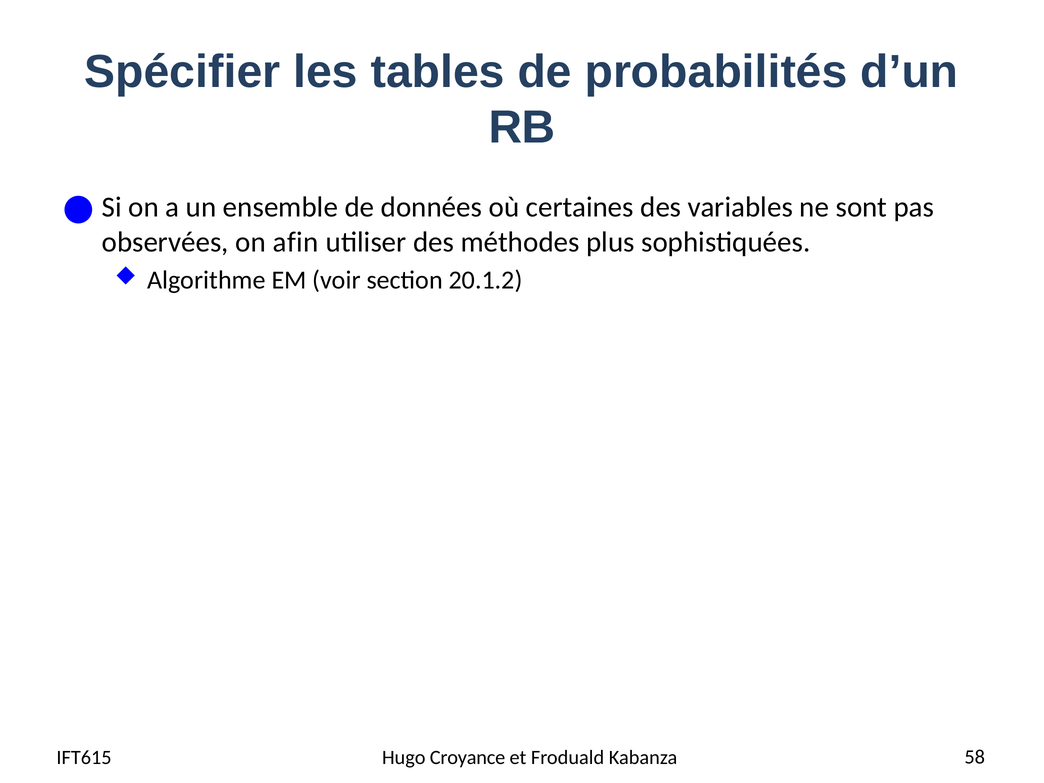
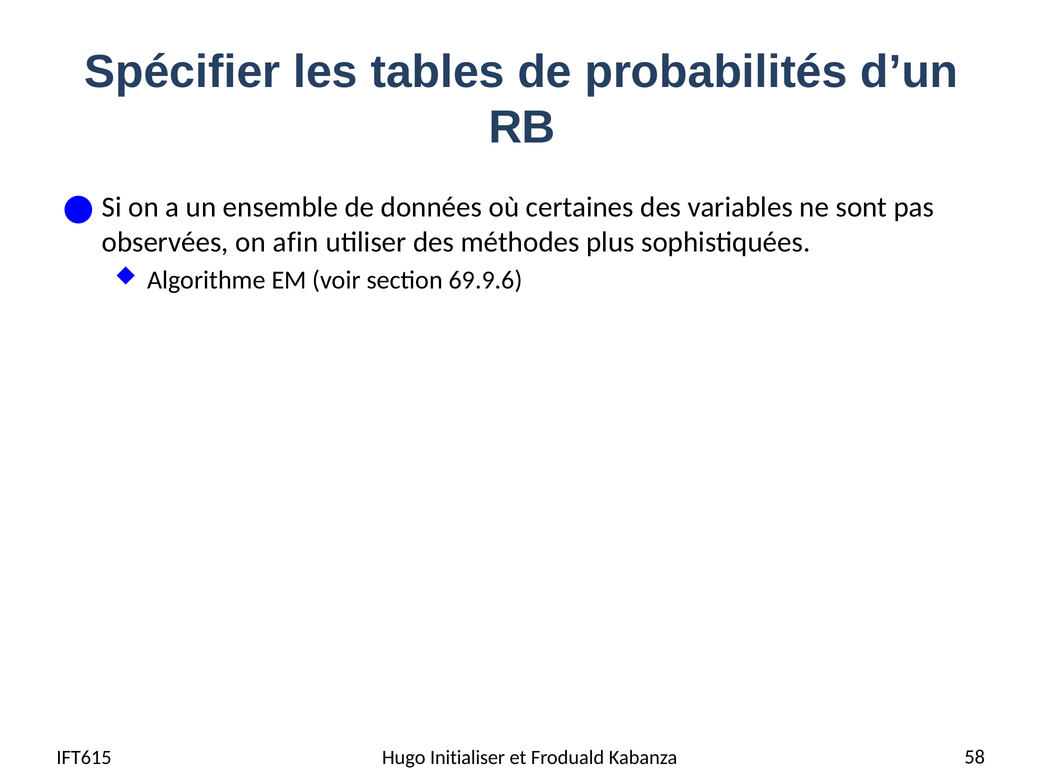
20.1.2: 20.1.2 -> 69.9.6 (486, 280)
Croyance: Croyance -> Initialiser (468, 757)
